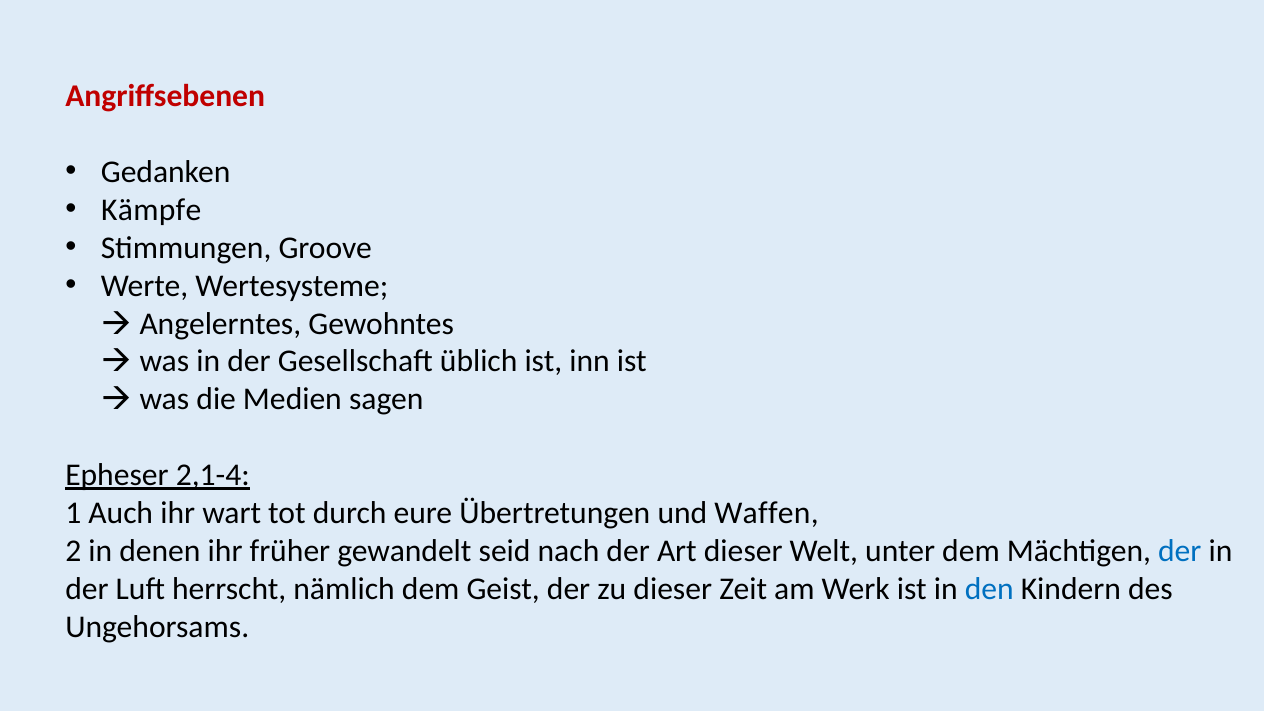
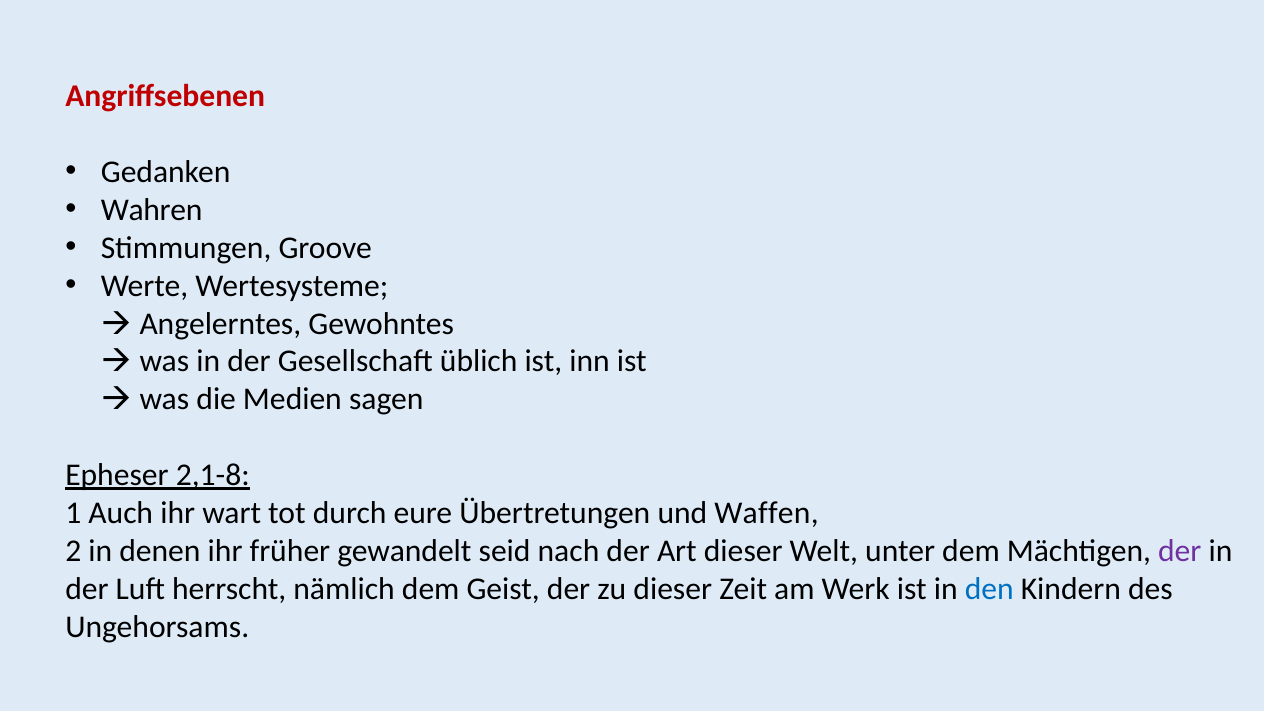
Kämpfe: Kämpfe -> Wahren (152, 210)
2,1-4: 2,1-4 -> 2,1-8 (213, 475)
der colour: blue -> purple (1180, 551)
